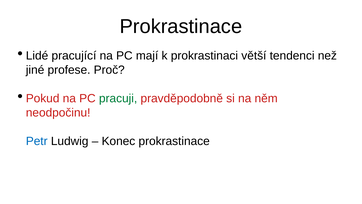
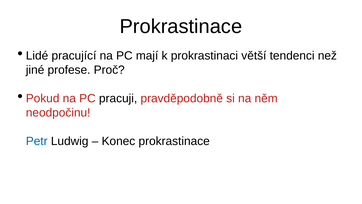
pracuji colour: green -> black (118, 98)
